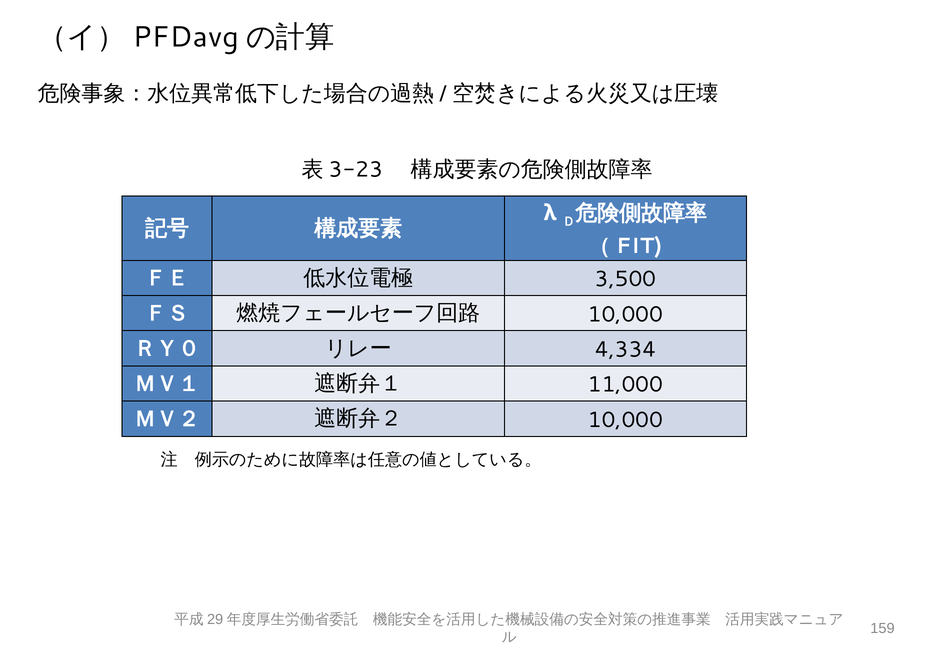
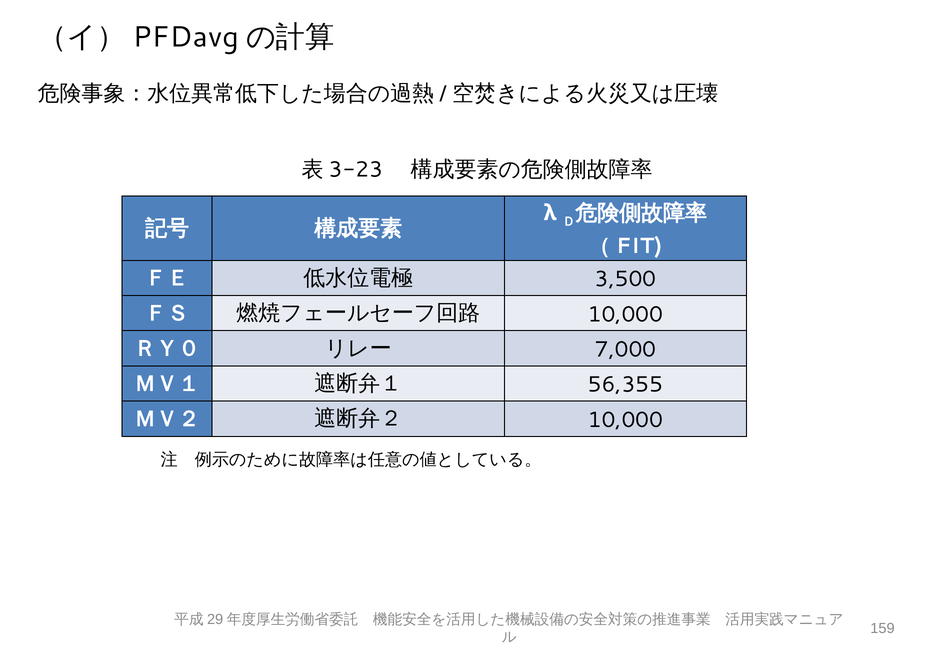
4,334: 4,334 -> 7,000 (625, 350)
11,000: 11,000 -> 56,355 (625, 385)
